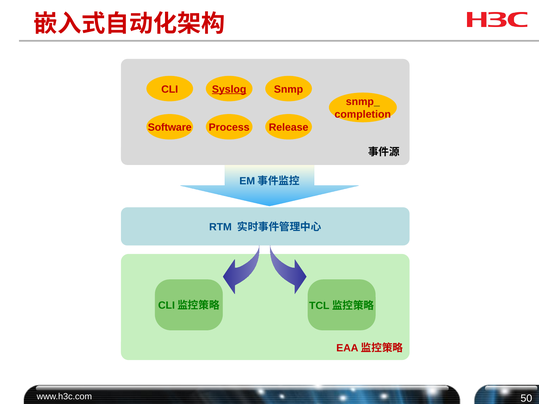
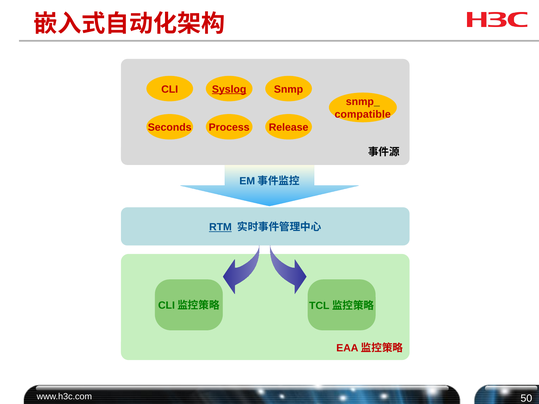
completion: completion -> compatible (363, 114)
Software: Software -> Seconds (170, 128)
RTM underline: none -> present (220, 227)
